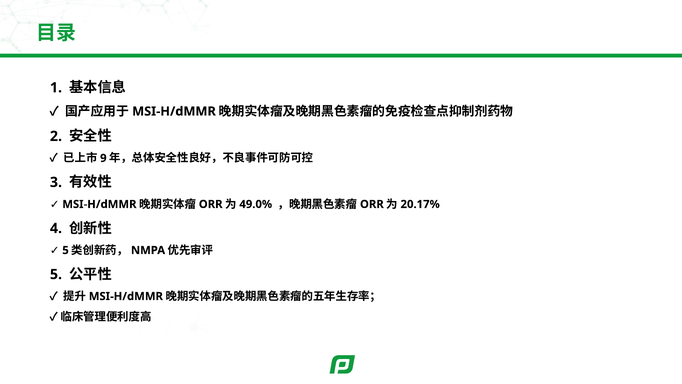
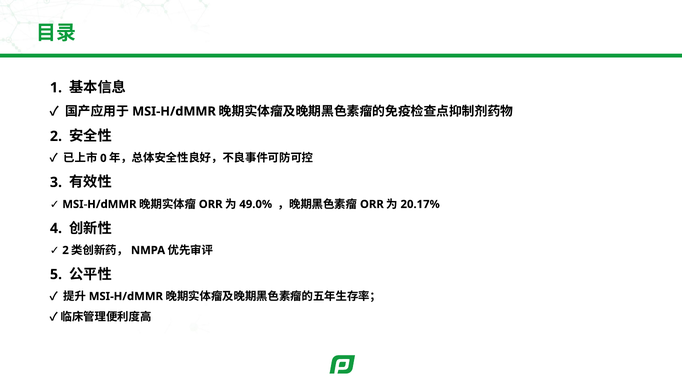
9: 9 -> 0 (103, 158)
5: 5 -> 2 (66, 250)
